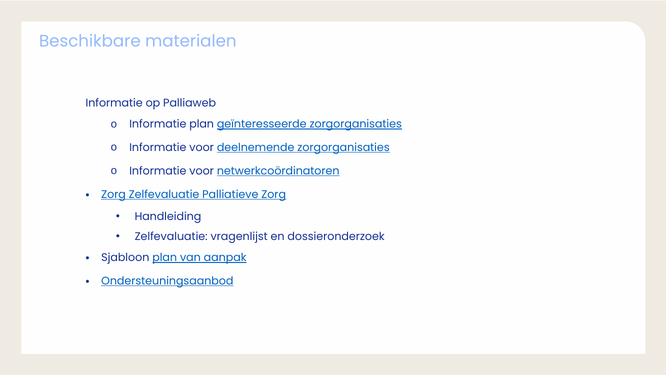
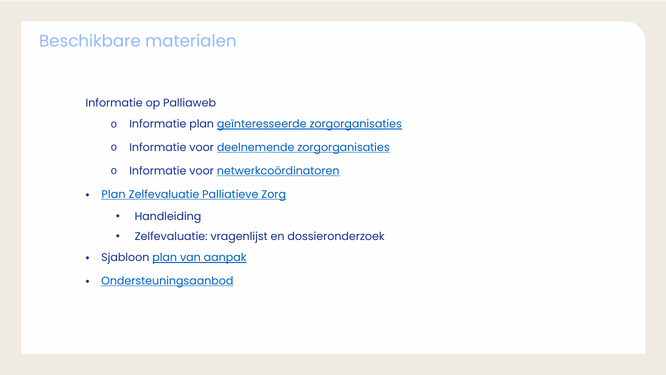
Zorg: Zorg -> Plan (113, 194)
